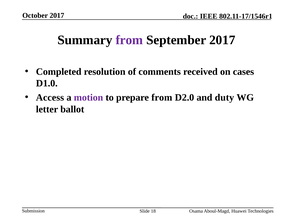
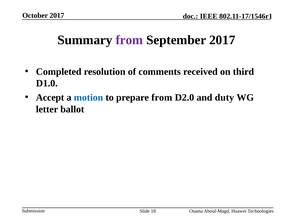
cases: cases -> third (243, 72)
Access: Access -> Accept (50, 97)
motion colour: purple -> blue (88, 97)
